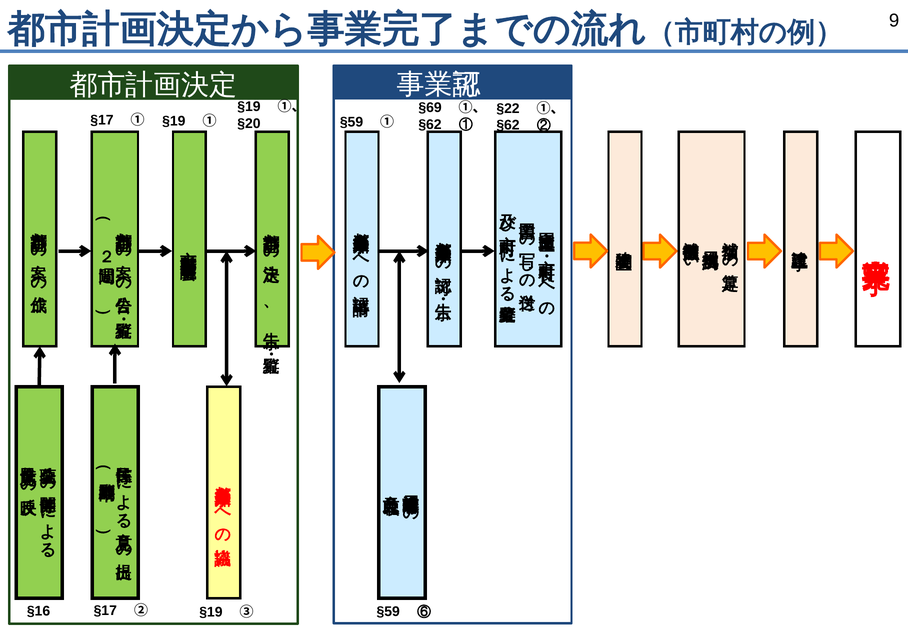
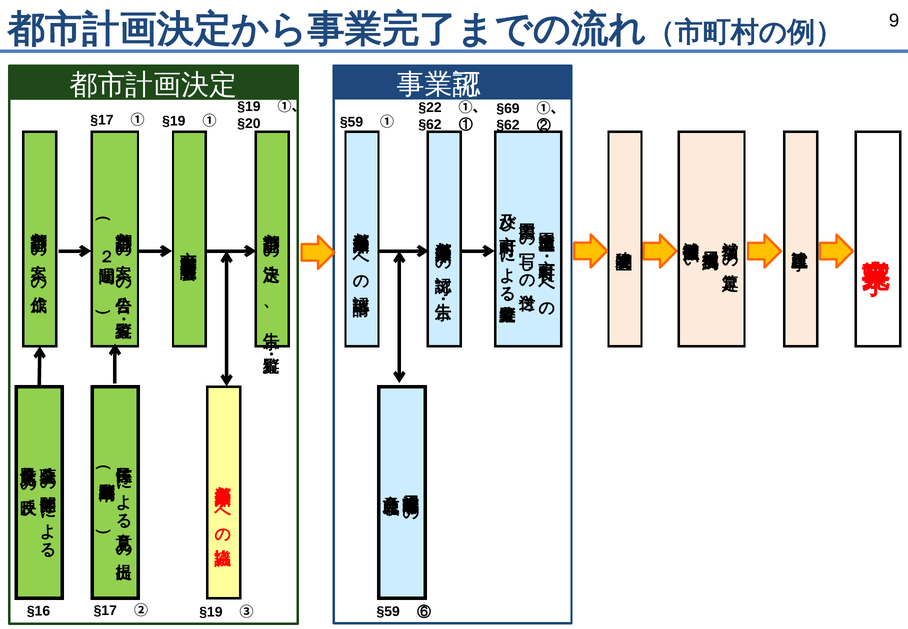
§69: §69 -> §22 (430, 108)
§22: §22 -> §69 (508, 108)
